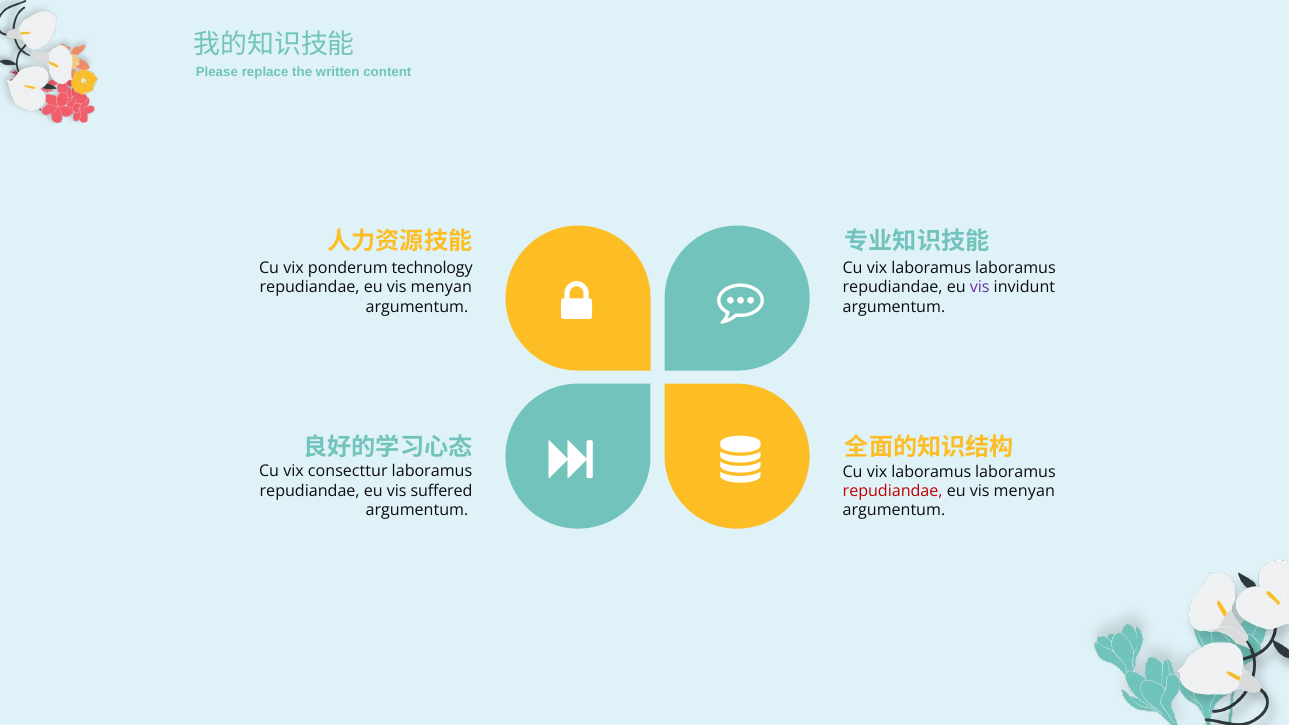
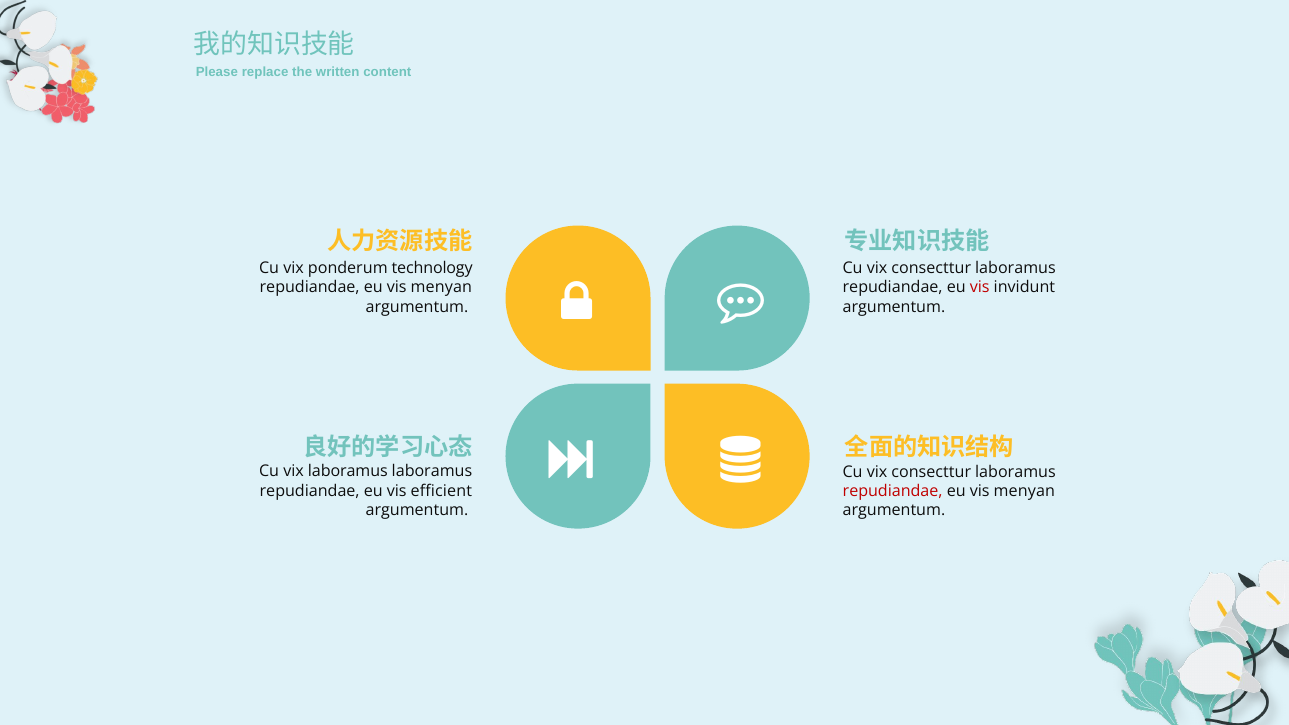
laboramus: laboramus -> consecttur (931, 268)
vis colour: purple -> red (980, 288)
vix consecttur: consecttur -> laboramus (348, 472)
laboramus: laboramus -> consecttur (931, 472)
suffered: suffered -> efficient (441, 491)
